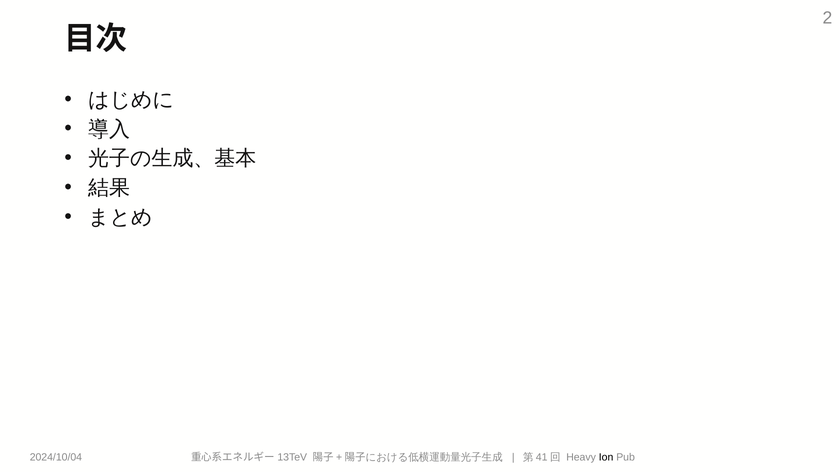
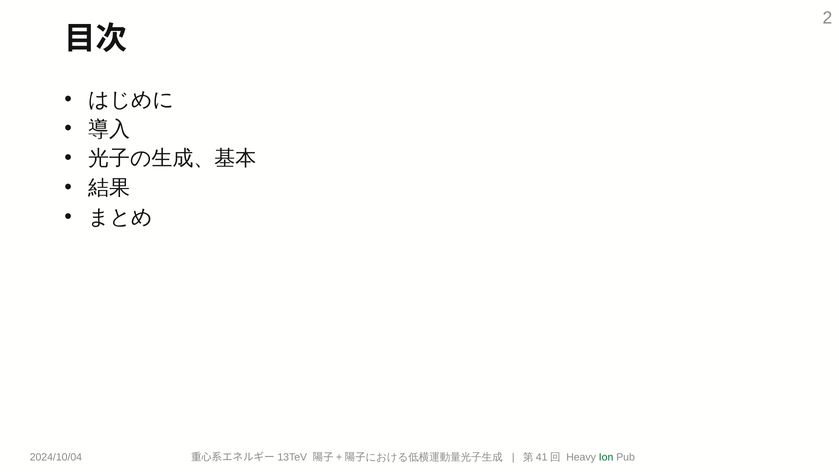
Ion colour: black -> green (606, 457)
